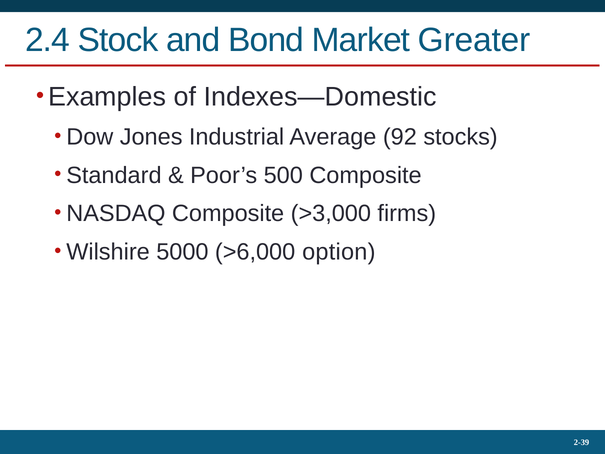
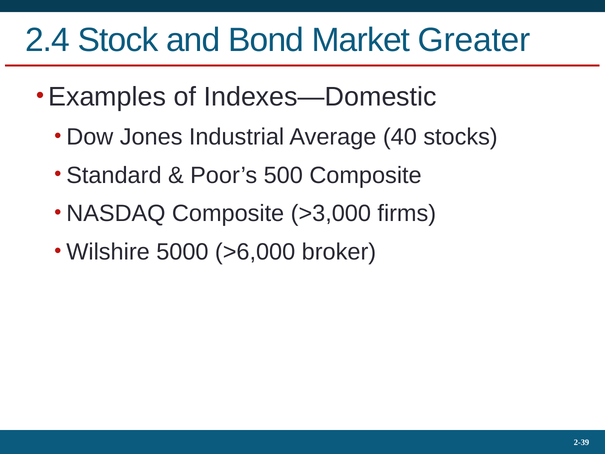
92: 92 -> 40 (400, 137)
option: option -> broker (339, 252)
